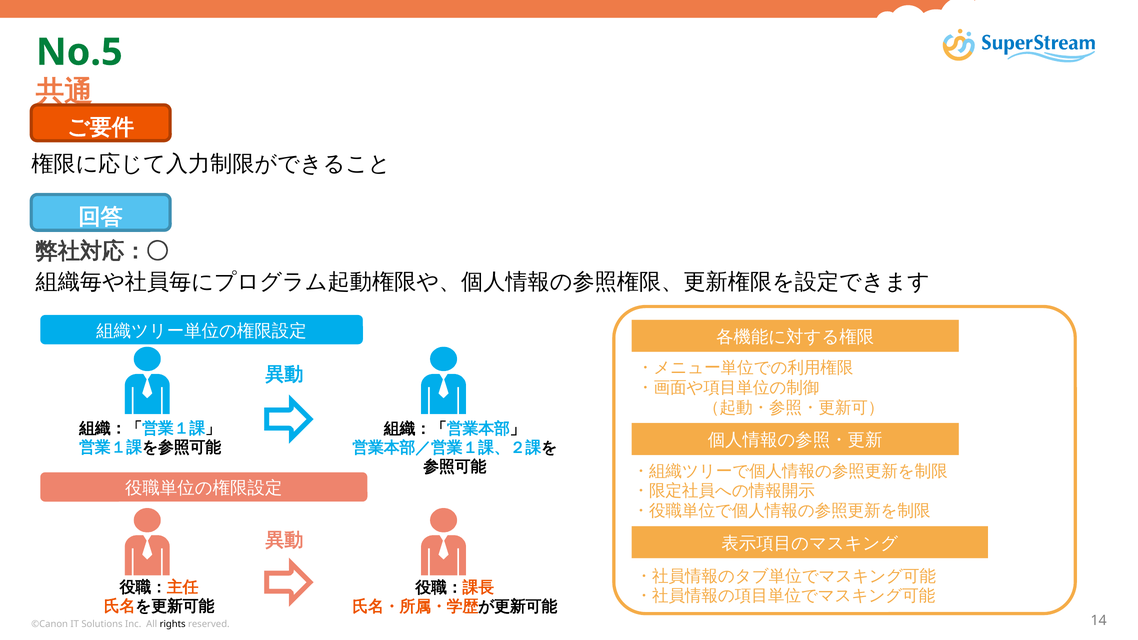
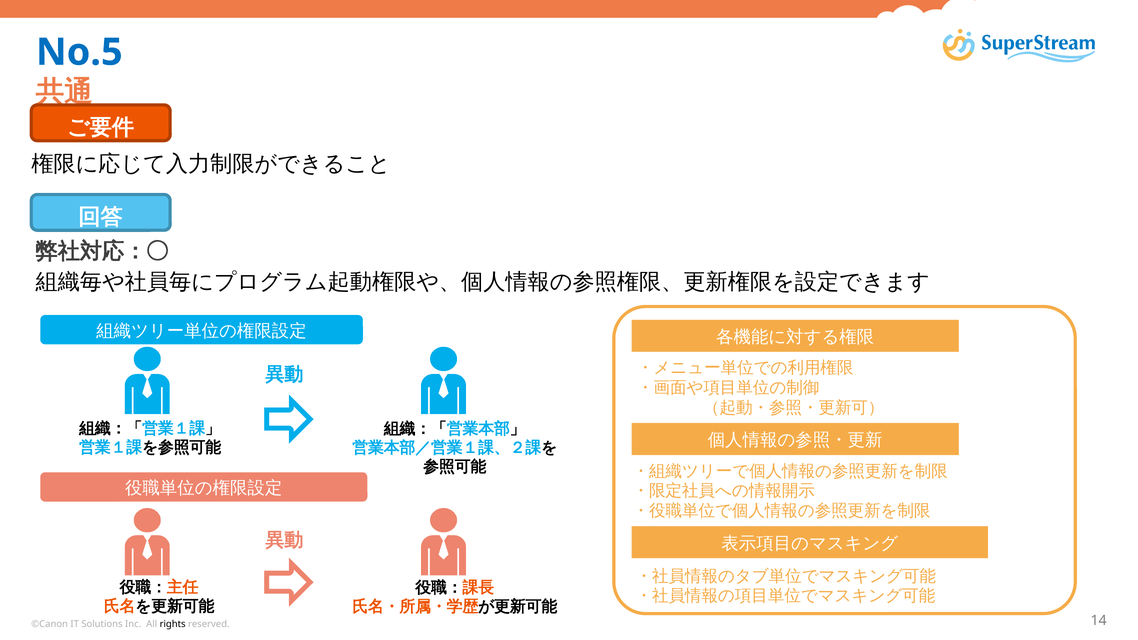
No.5 colour: green -> blue (79, 52)
